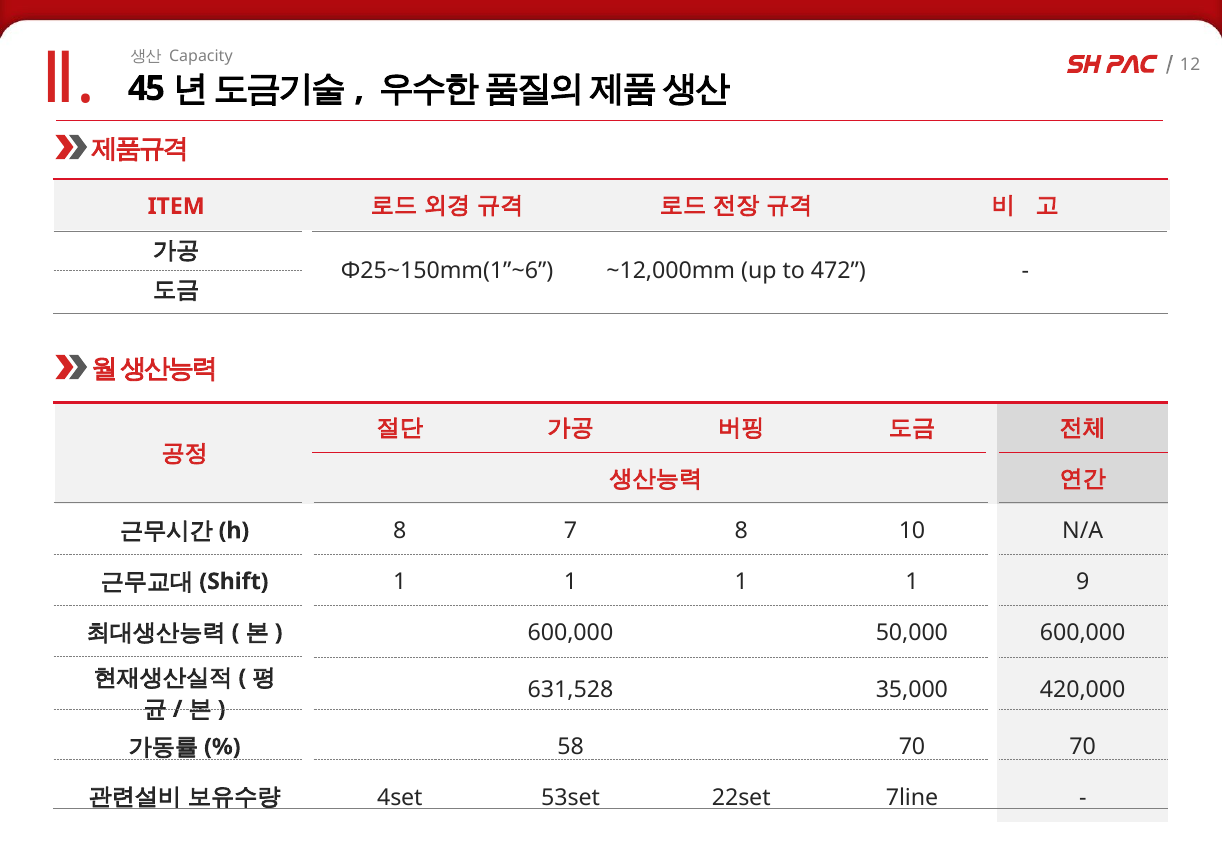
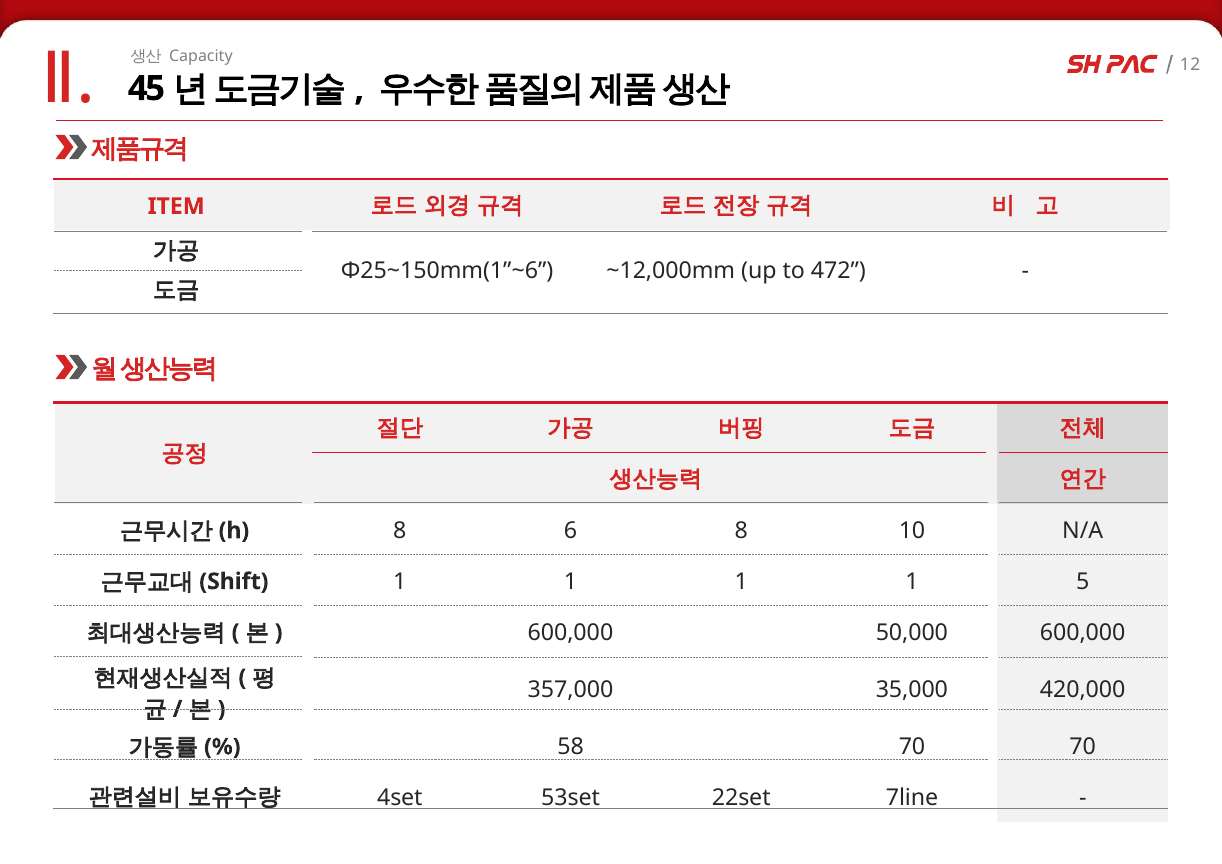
7: 7 -> 6 (571, 531)
9: 9 -> 5 (1083, 582)
631,528: 631,528 -> 357,000 (571, 690)
